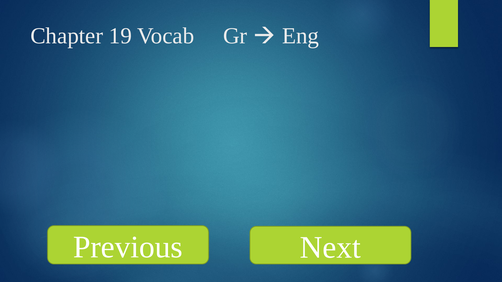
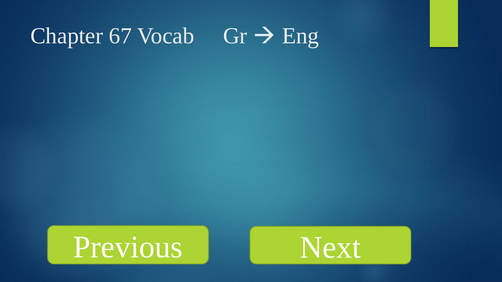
19: 19 -> 67 (120, 36)
